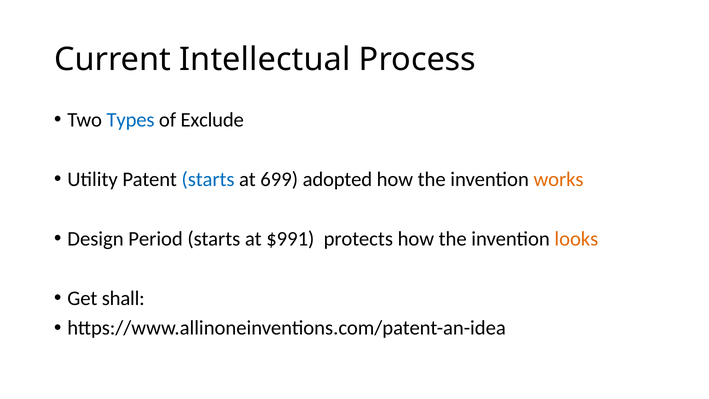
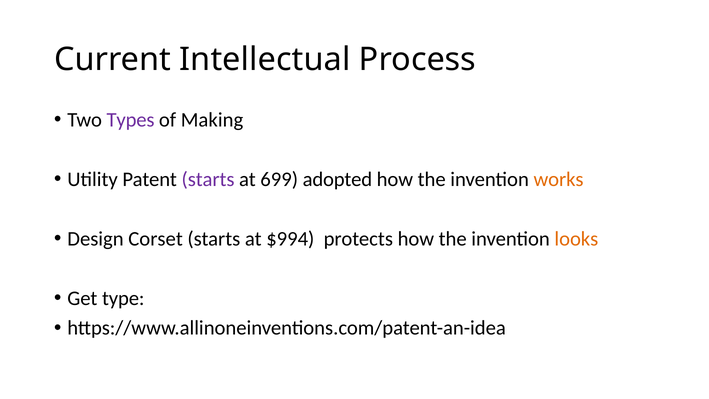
Types colour: blue -> purple (131, 120)
Exclude: Exclude -> Making (212, 120)
starts colour: blue -> purple (208, 179)
Period: Period -> Corset (156, 239)
$991: $991 -> $994 (290, 239)
shall: shall -> type (123, 298)
